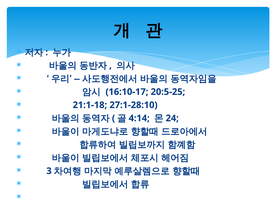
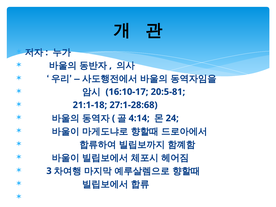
20:5-25: 20:5-25 -> 20:5-81 (168, 92)
27:1-28:10: 27:1-28:10 -> 27:1-28:68 (134, 105)
